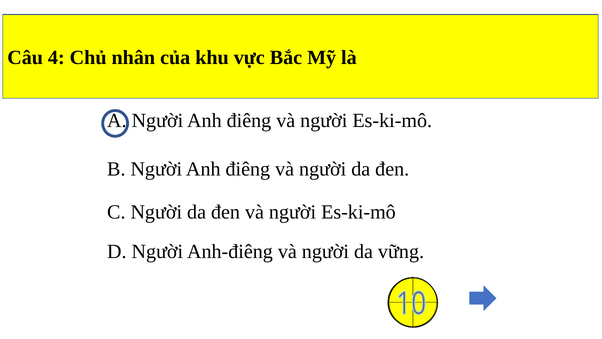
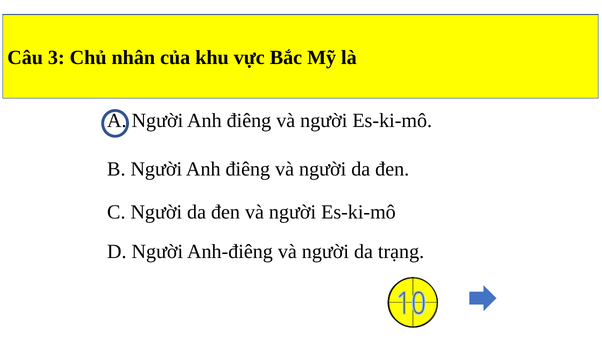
4: 4 -> 3 (56, 58)
vững: vững -> trạng (401, 251)
